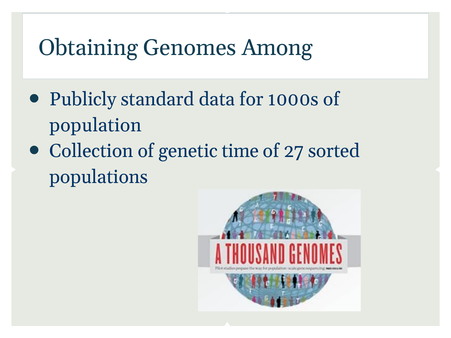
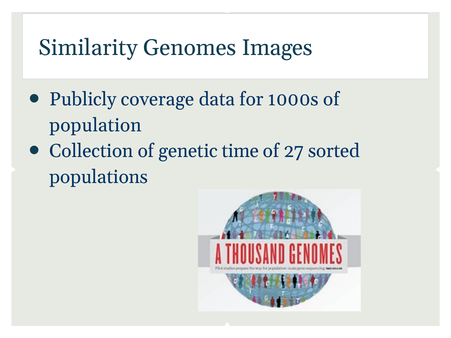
Obtaining: Obtaining -> Similarity (88, 48)
Among: Among -> Images (277, 48)
standard: standard -> coverage (158, 99)
